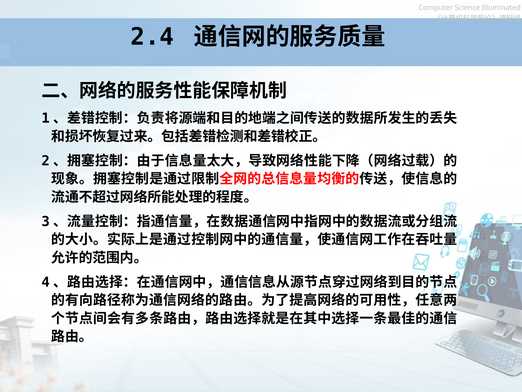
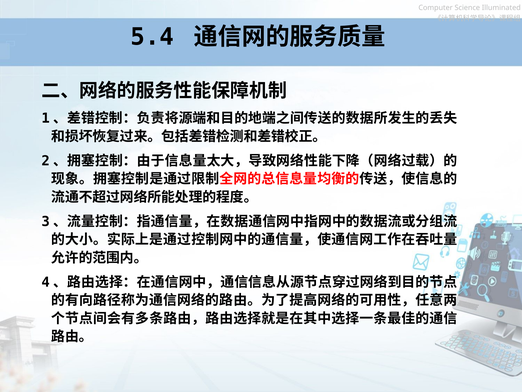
2.4: 2.4 -> 5.4 (152, 37)
